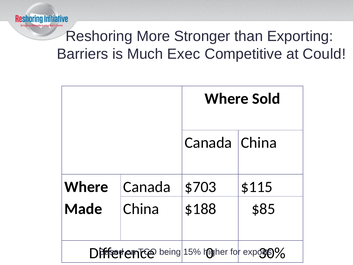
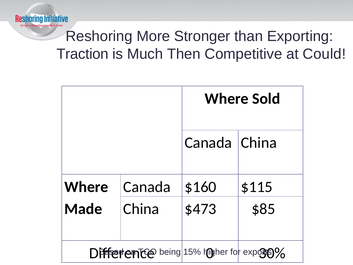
Barriers: Barriers -> Traction (83, 54)
Exec: Exec -> Then (184, 54)
$703: $703 -> $160 (201, 187)
$188: $188 -> $473 (201, 209)
